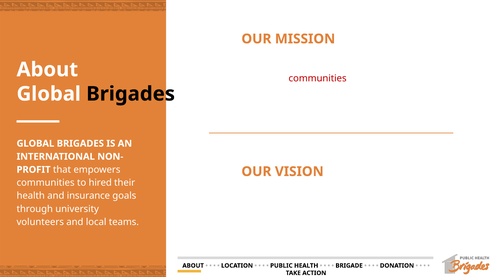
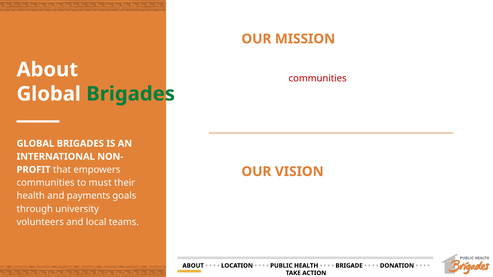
Brigades colour: black -> green (131, 94)
hired: hired -> must (100, 183)
insurance: insurance -> payments (88, 196)
